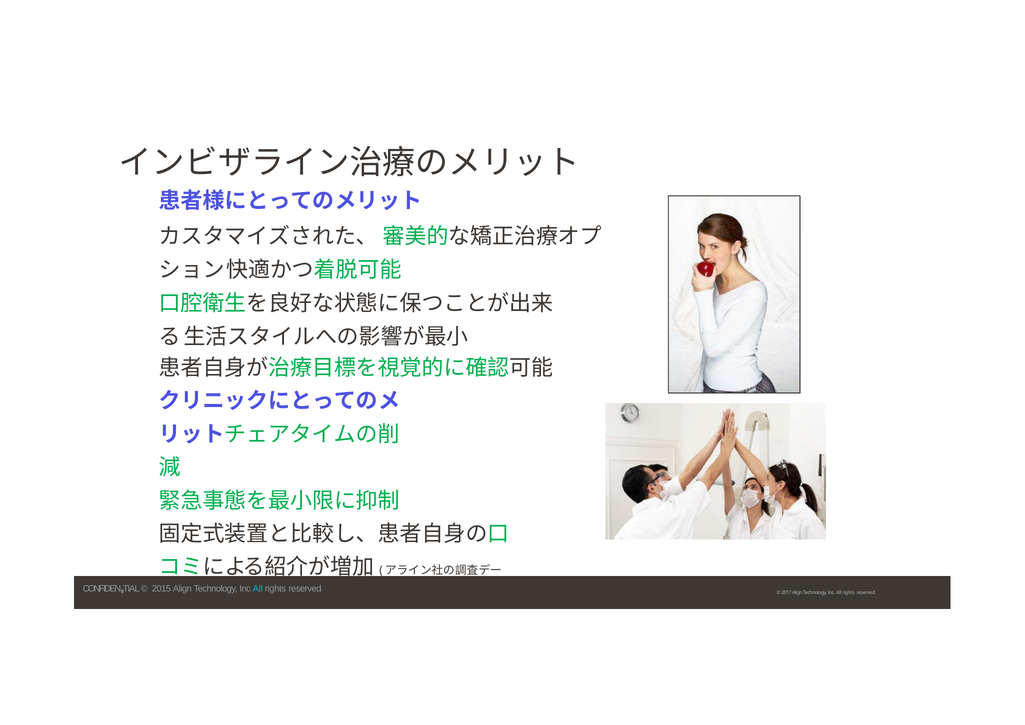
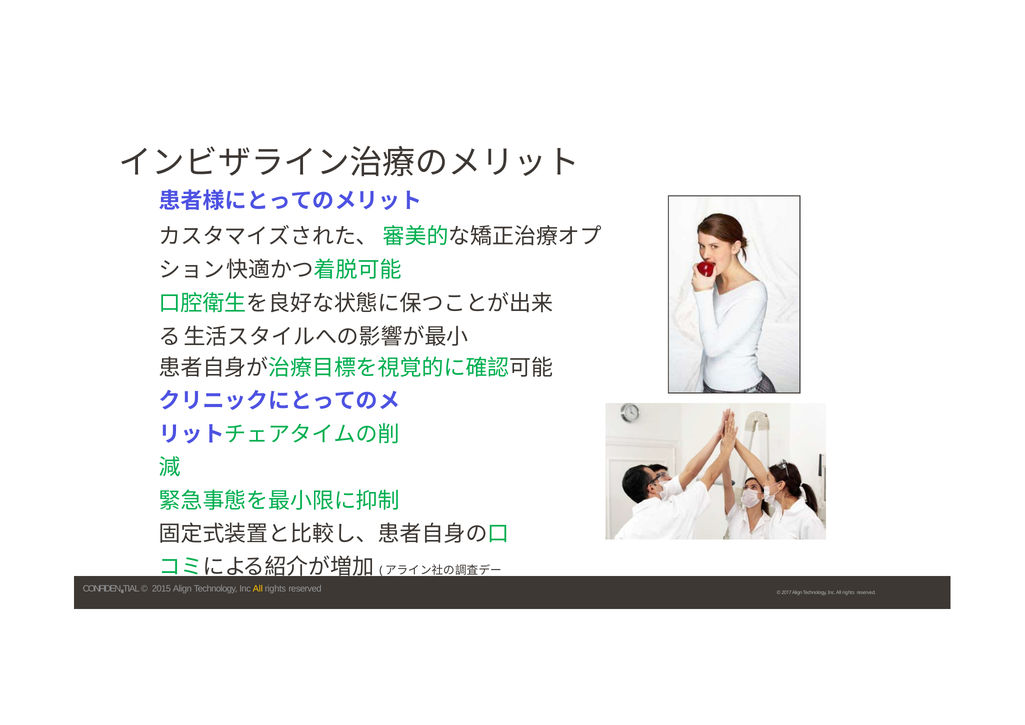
All colour: light blue -> yellow (258, 589)
